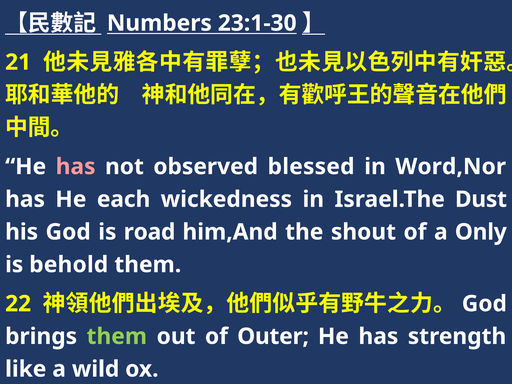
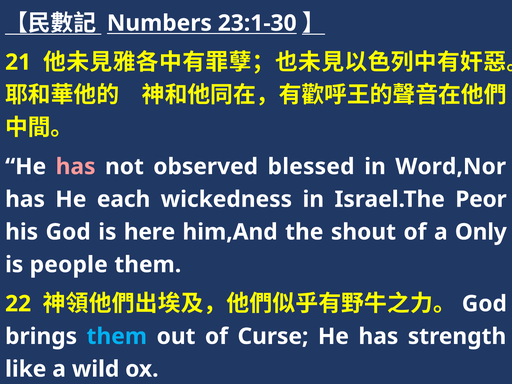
Dust: Dust -> Peor (481, 199)
road: road -> here (150, 232)
behold: behold -> people (69, 265)
them colour: light green -> light blue (117, 336)
Outer: Outer -> Curse (273, 336)
